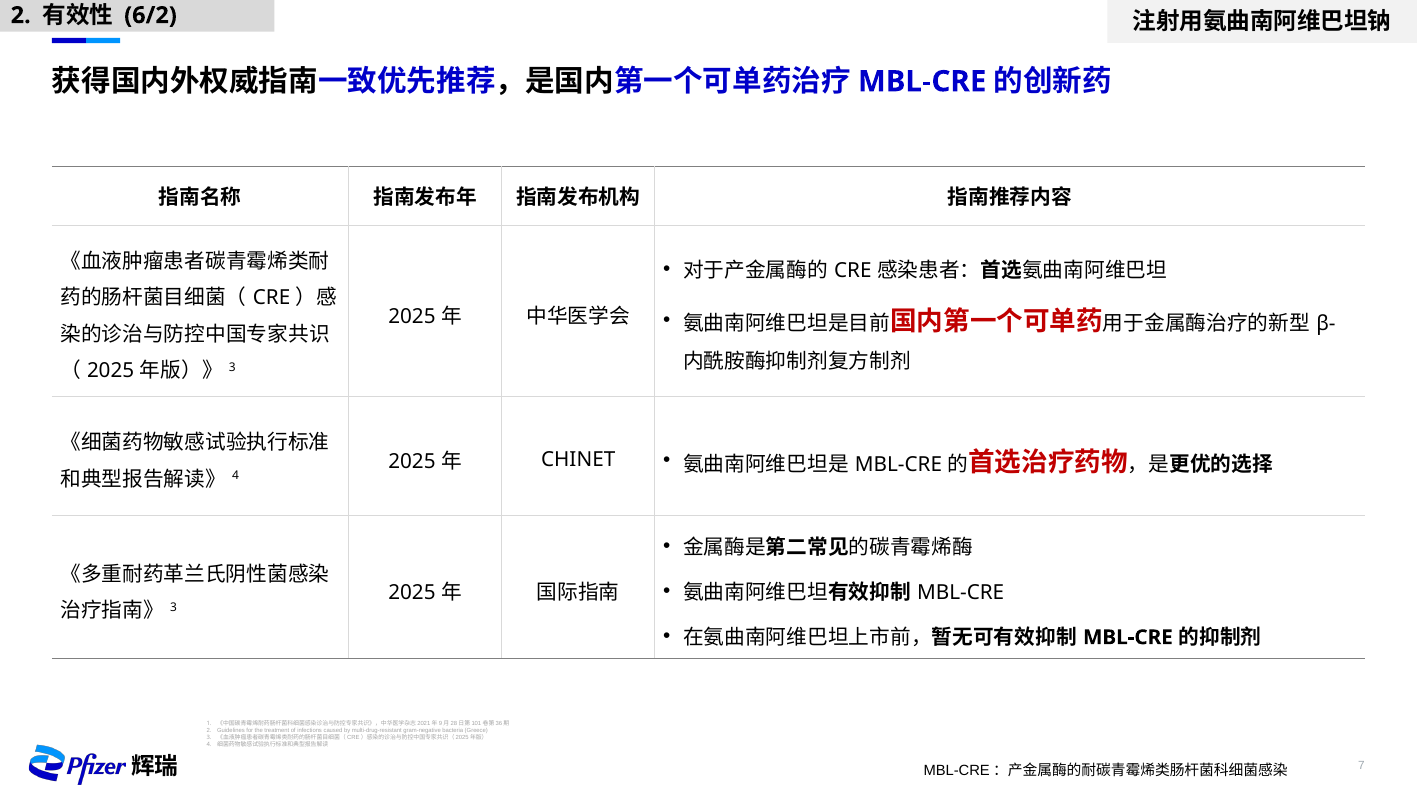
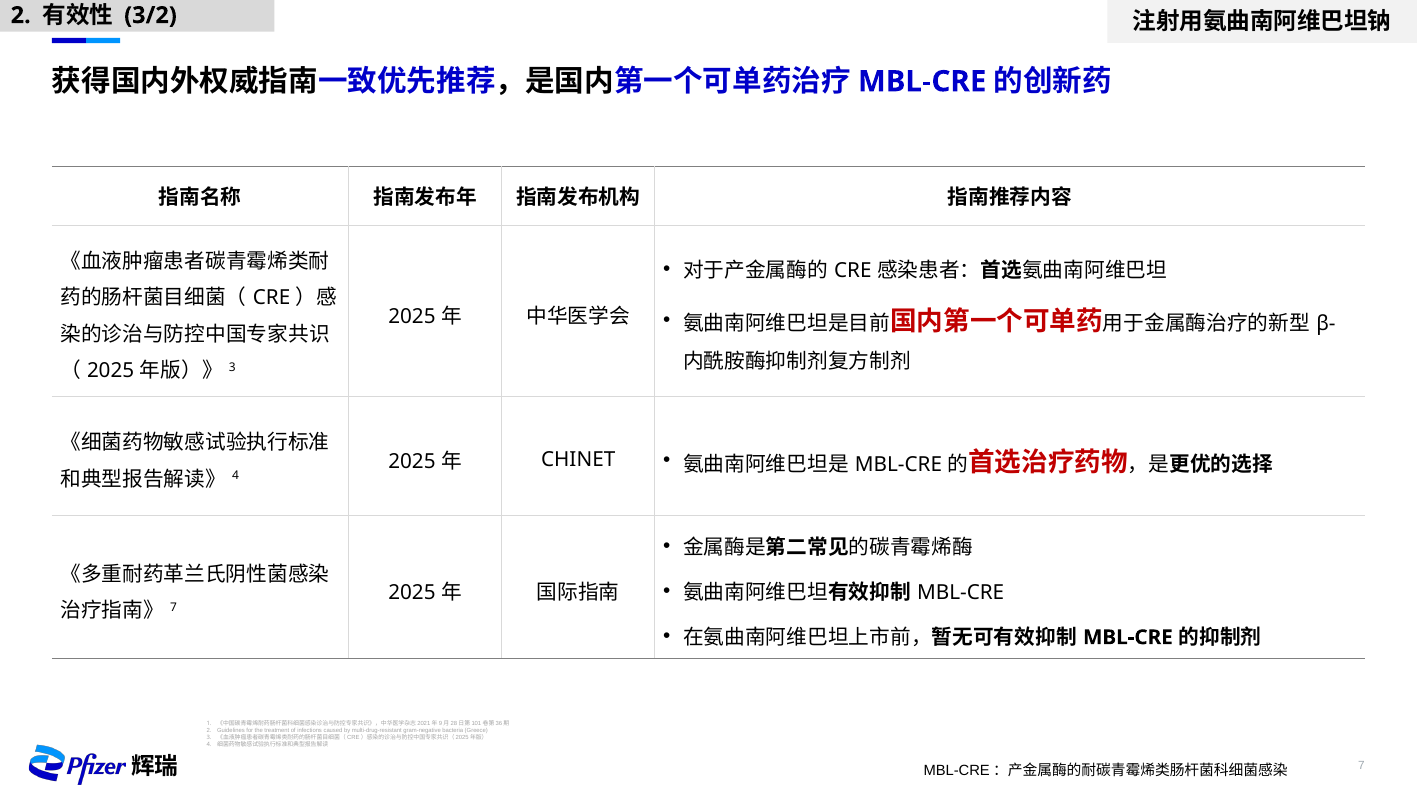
6/2: 6/2 -> 3/2 (150, 15)
3: 3 -> 7 (173, 607)
